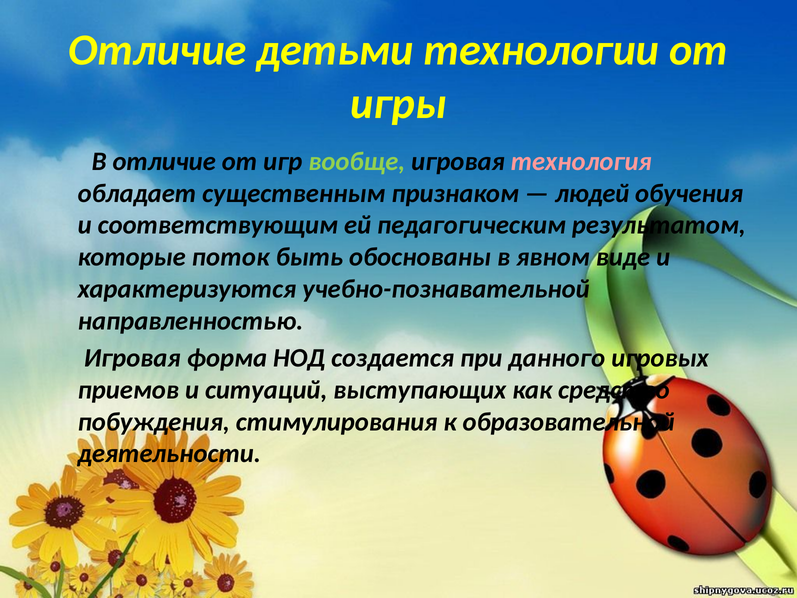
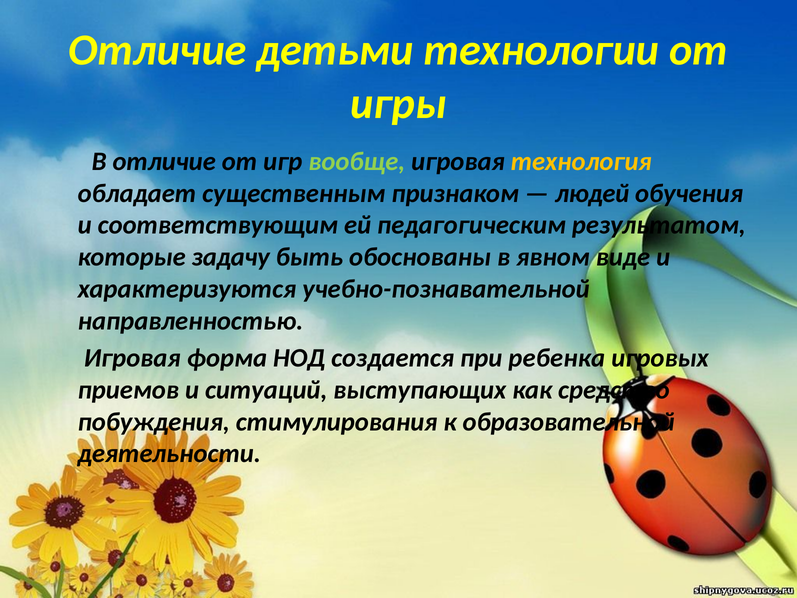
технология colour: pink -> yellow (581, 161)
поток: поток -> задачу (231, 257)
данного: данного -> ребенка (557, 358)
